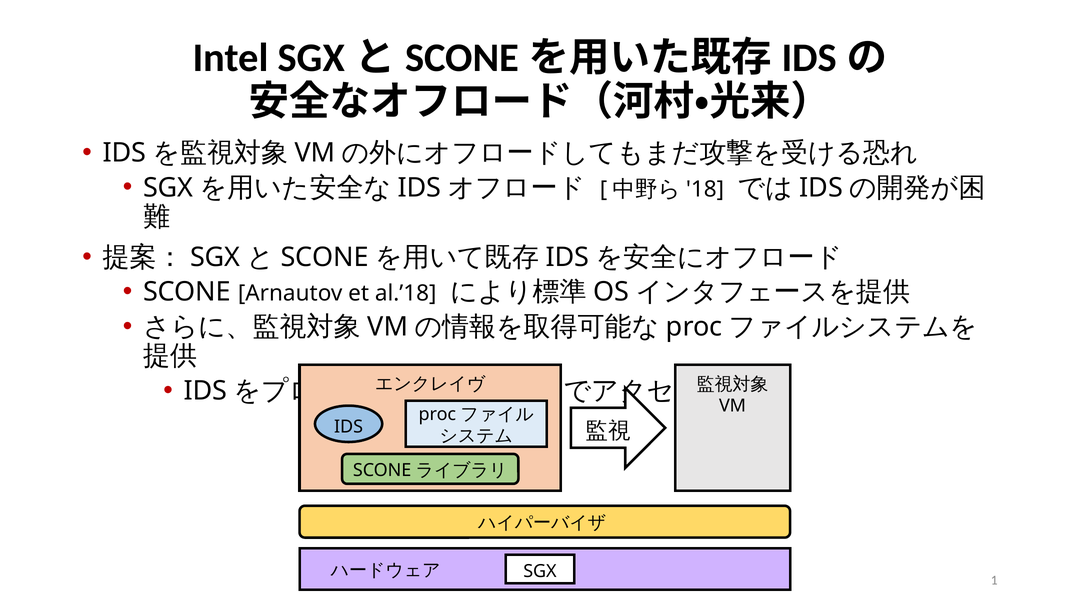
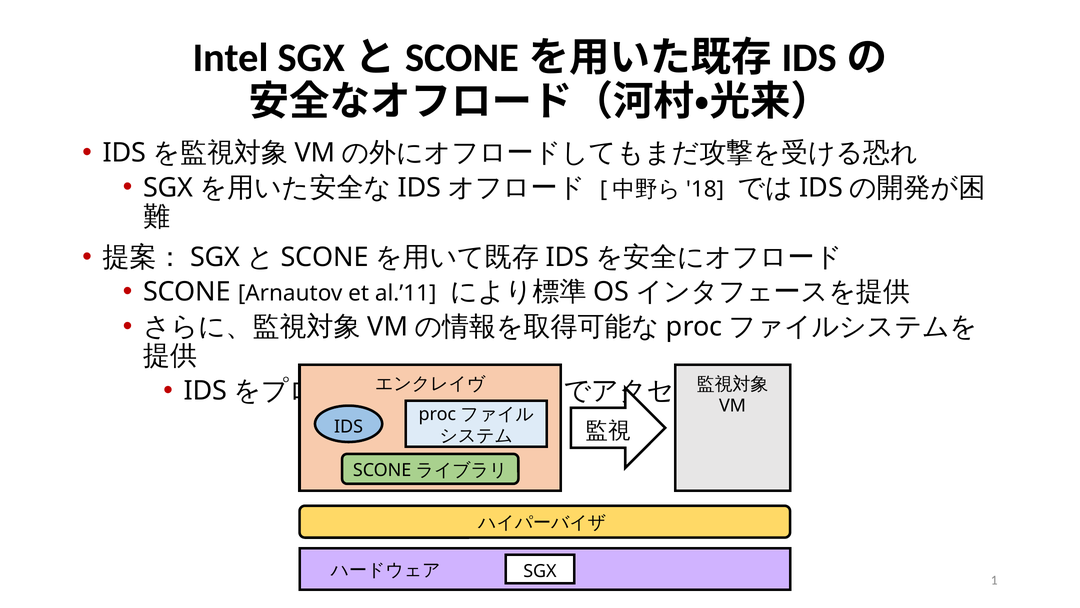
al.’18: al.’18 -> al.’11 (406, 293)
